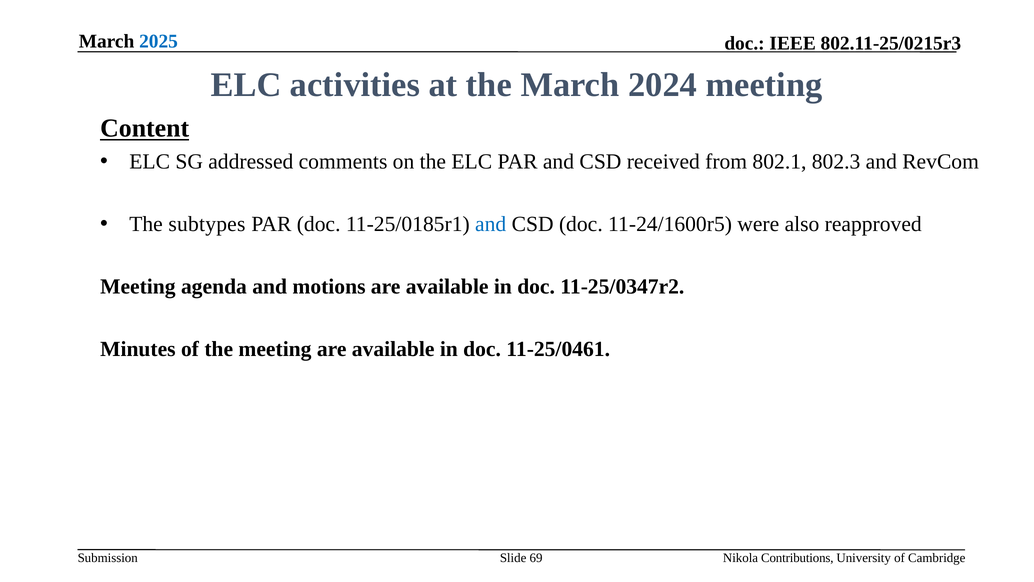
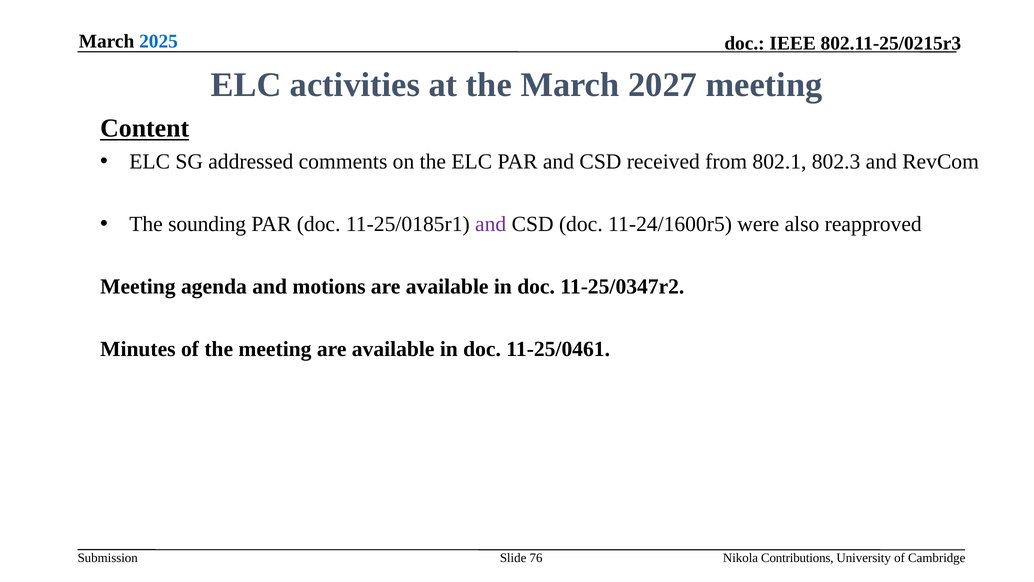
2024: 2024 -> 2027 (663, 85)
subtypes: subtypes -> sounding (207, 224)
and colour: blue -> purple (491, 224)
69: 69 -> 76 (536, 558)
